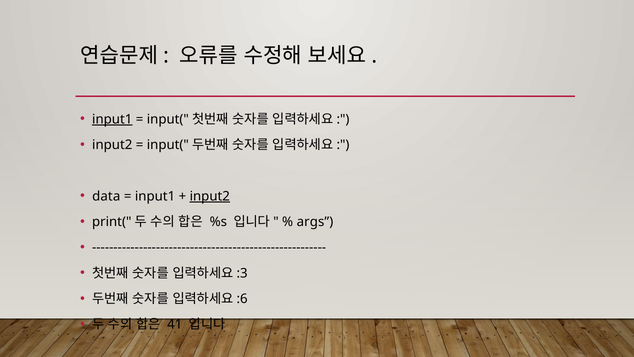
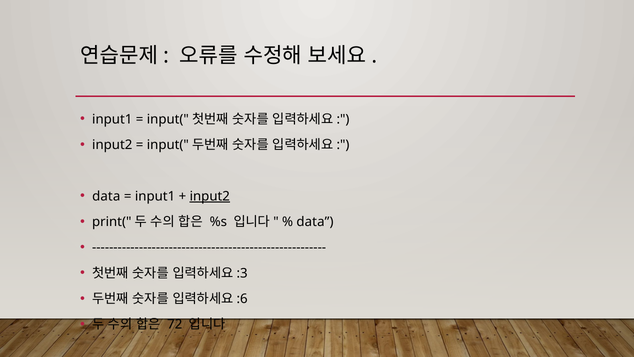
input1 underline: present -> none (112, 119)
args: args -> data (315, 222)
41: 41 -> 72 (175, 324)
